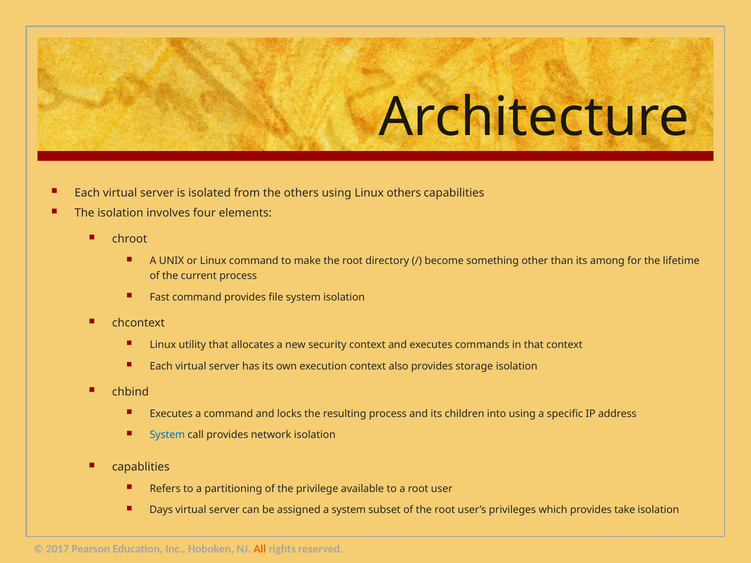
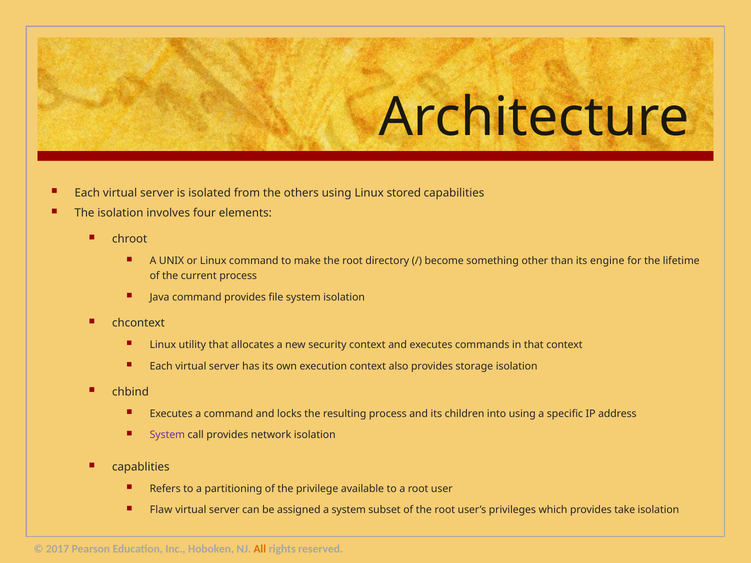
Linux others: others -> stored (404, 193)
among: among -> engine (607, 261)
Fast: Fast -> Java (160, 297)
System colour: blue -> purple (167, 435)
Days: Days -> Flaw (161, 510)
